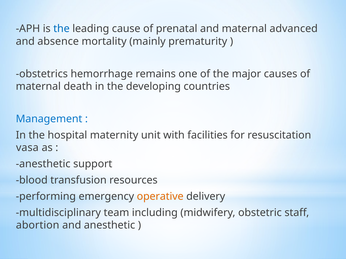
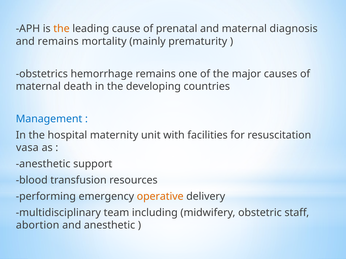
the colour: blue -> orange (62, 29)
advanced: advanced -> diagnosis (294, 29)
and absence: absence -> remains (58, 41)
